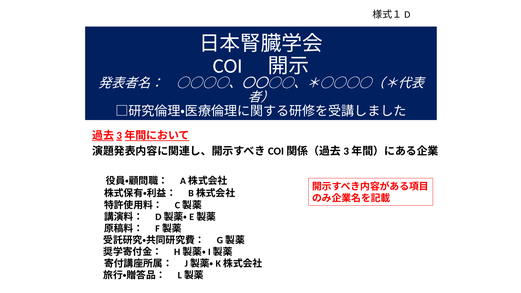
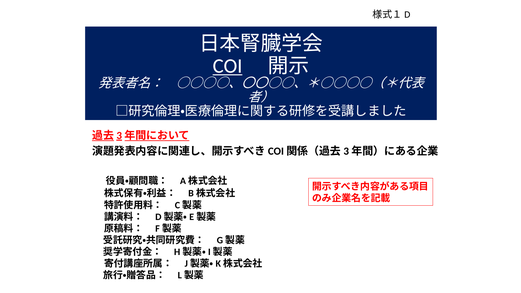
COI underline: none -> present (228, 66)
